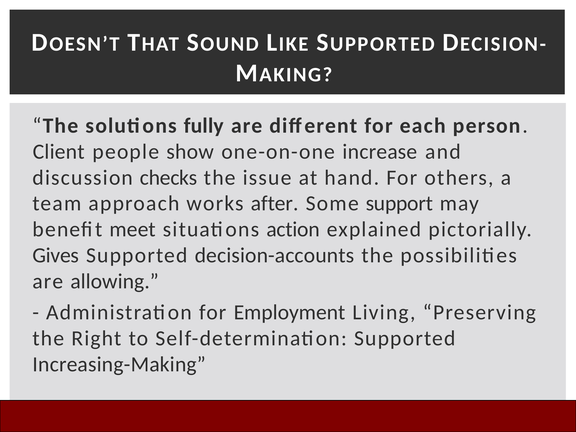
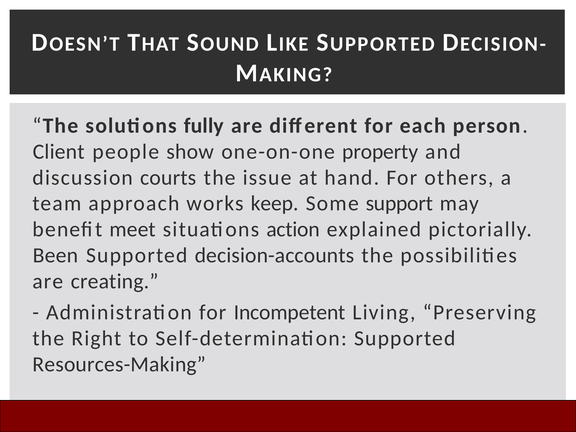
increase: increase -> property (380, 152)
checks: checks -> courts (168, 178)
after: after -> keep (275, 203)
Gives: Gives -> Been (56, 255)
allowing: allowing -> creating (115, 281)
Employment: Employment -> Incompetent (290, 312)
Increasing-Making: Increasing-Making -> Resources-Making (119, 364)
